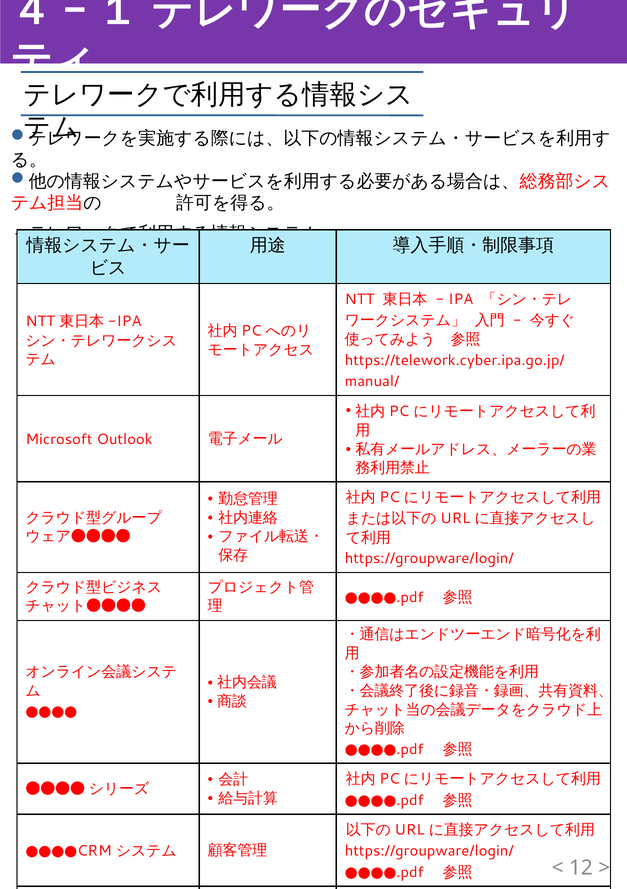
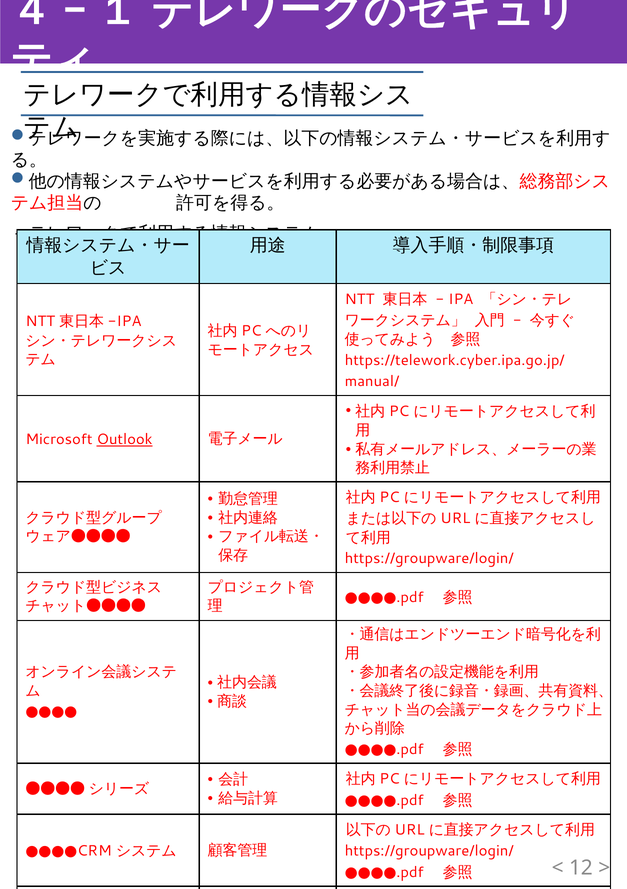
Outlook underline: none -> present (125, 440)
